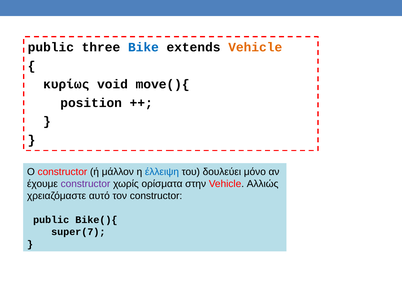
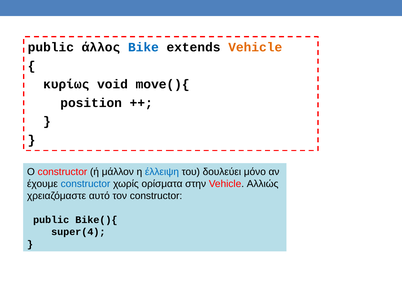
three: three -> άλλος (101, 47)
constructor colour: purple -> blue (85, 184)
super(7: super(7 -> super(4 (78, 232)
